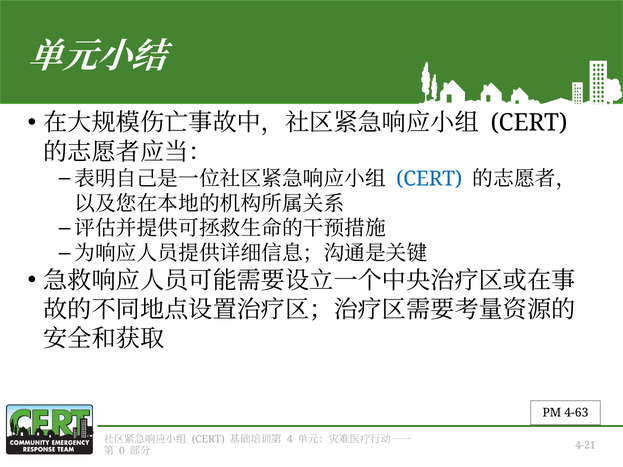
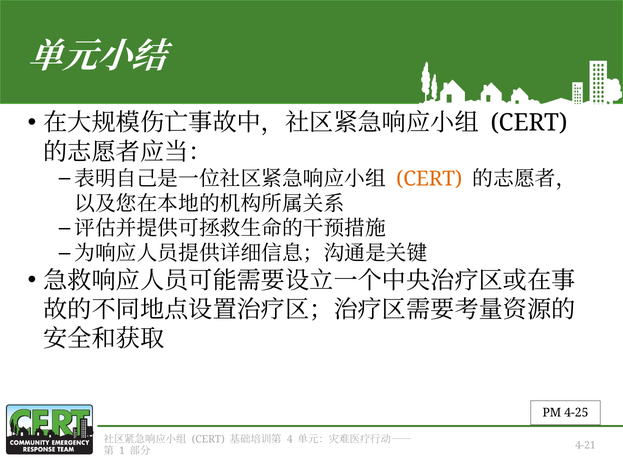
CERT colour: blue -> orange (429, 179)
4-63: 4-63 -> 4-25 (576, 413)
0: 0 -> 1 (122, 451)
